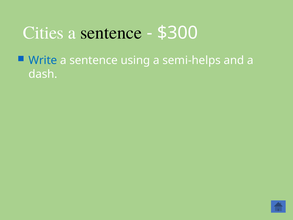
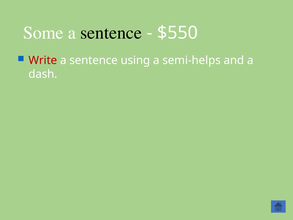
Cities: Cities -> Some (43, 33)
$300: $300 -> $550 (178, 33)
Write colour: blue -> red (43, 60)
